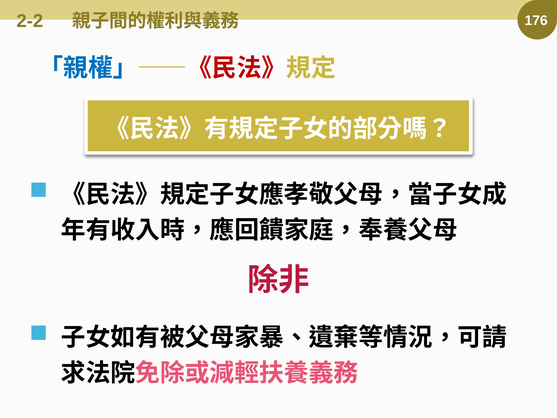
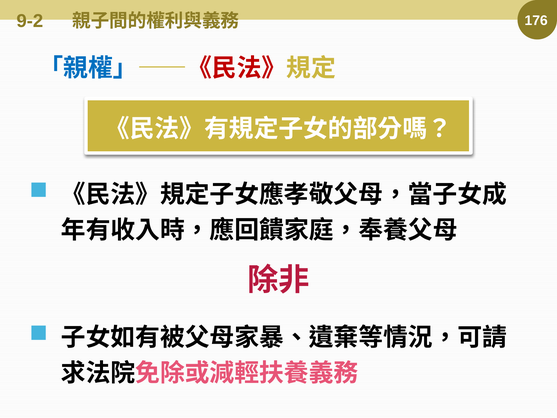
2-2: 2-2 -> 9-2 (30, 21)
